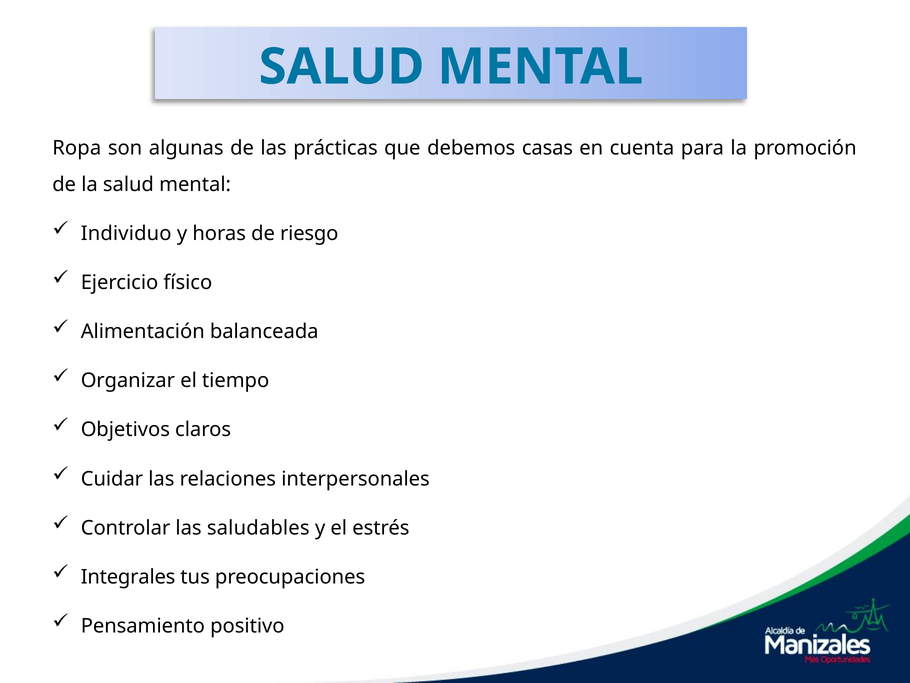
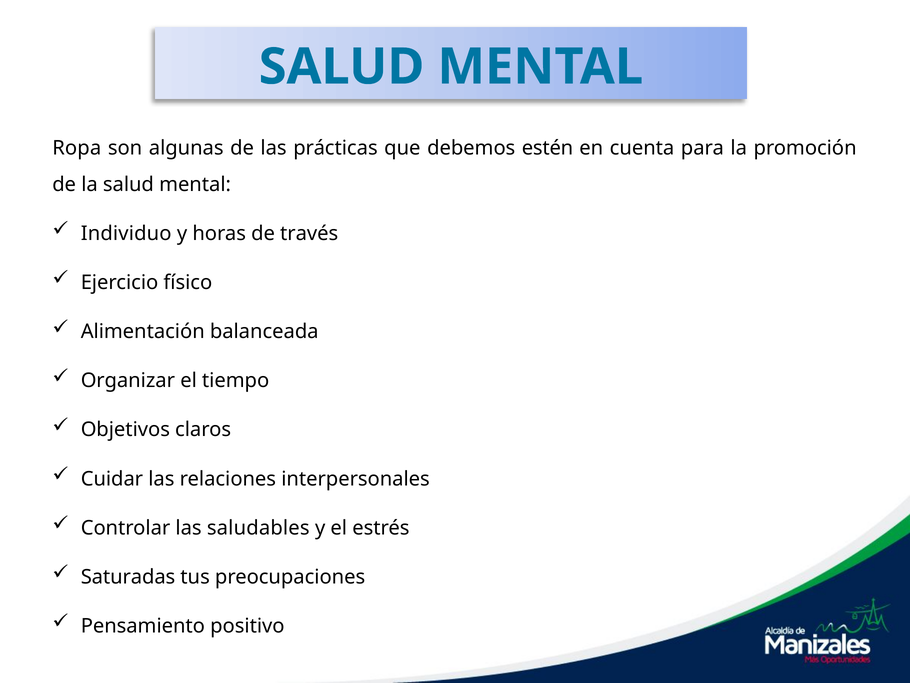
casas: casas -> estén (547, 148)
riesgo: riesgo -> través (309, 233)
Integrales: Integrales -> Saturadas (128, 577)
